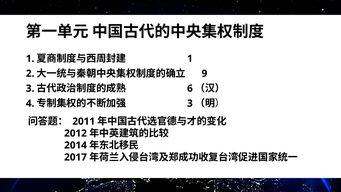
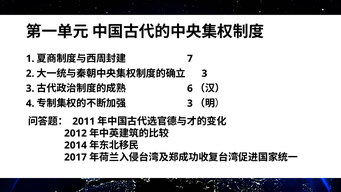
1: 1 -> 7 (190, 59)
9: 9 -> 3 (204, 73)
